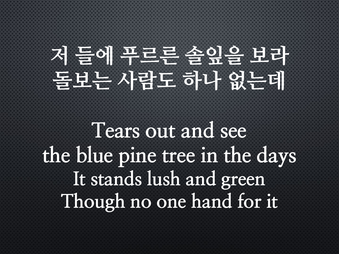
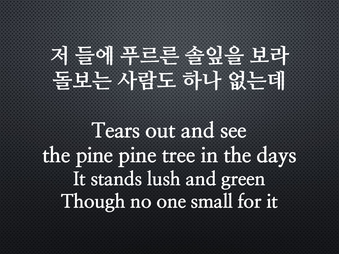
the blue: blue -> pine (94, 156)
hand: hand -> small (212, 202)
